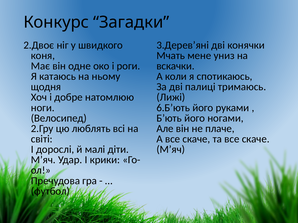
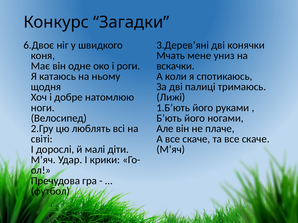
2.Двоє: 2.Двоє -> 6.Двоє (39, 45)
6.Б’ють: 6.Б’ють -> 1.Б’ють (173, 108)
